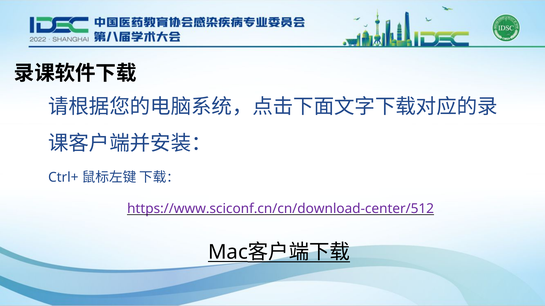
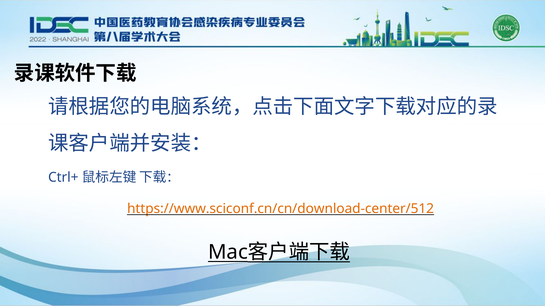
https://www.sciconf.cn/cn/download-center/512 colour: purple -> orange (281, 209)
